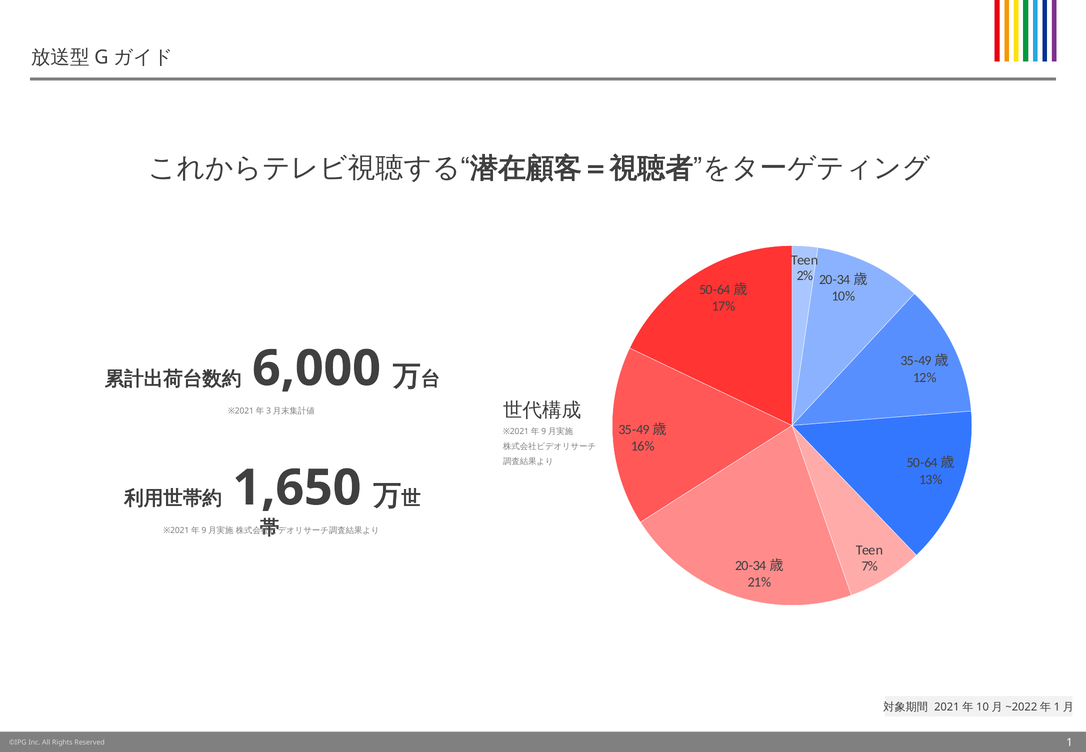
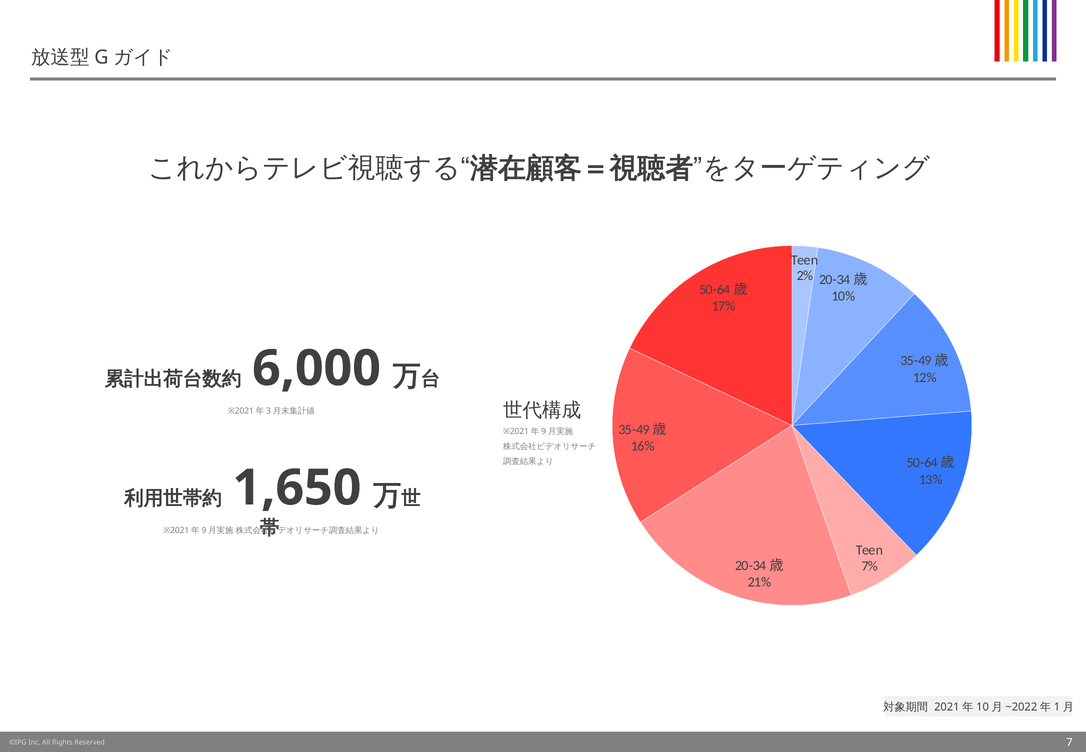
1: 1 -> 7 (1069, 743)
